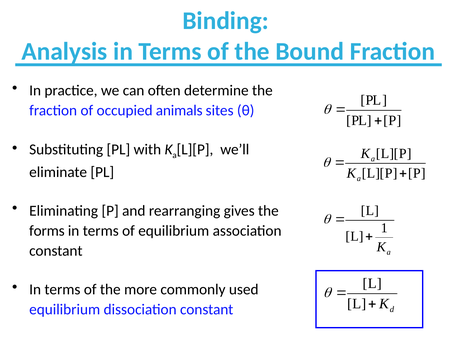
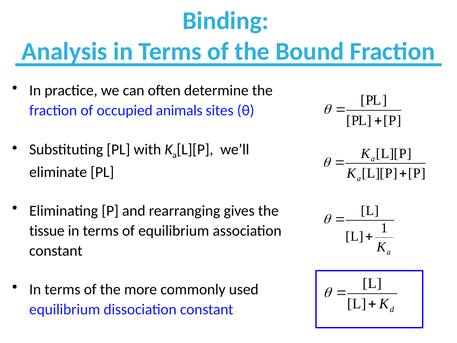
forms: forms -> tissue (47, 231)
